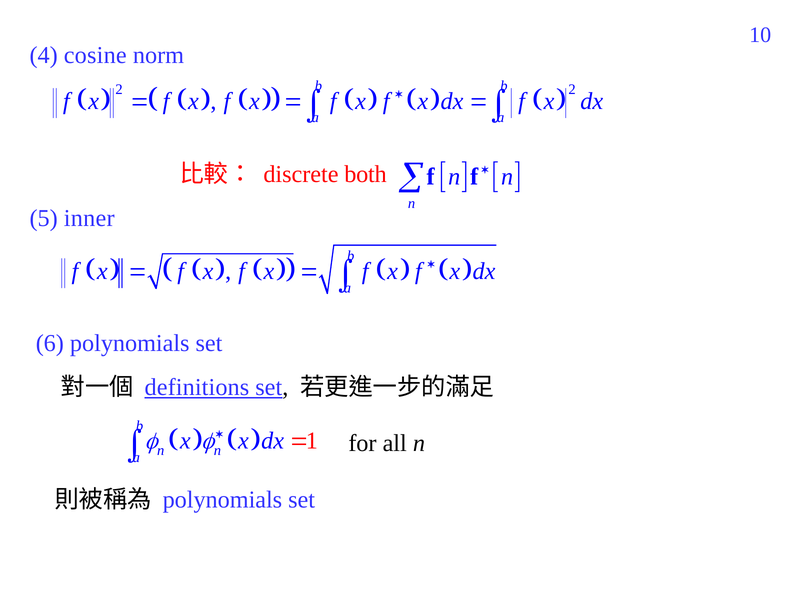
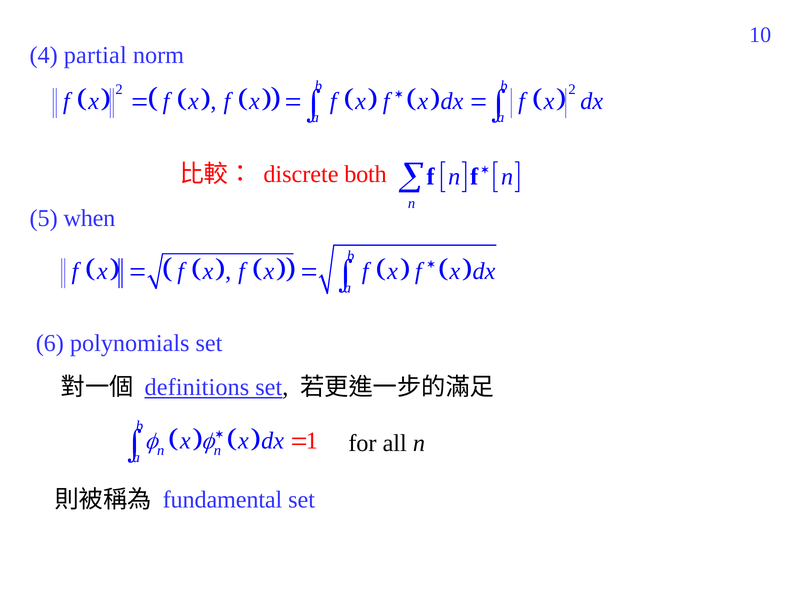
cosine: cosine -> partial (95, 55)
inner: inner -> when (89, 218)
polynomials: polynomials -> fundamental (222, 499)
